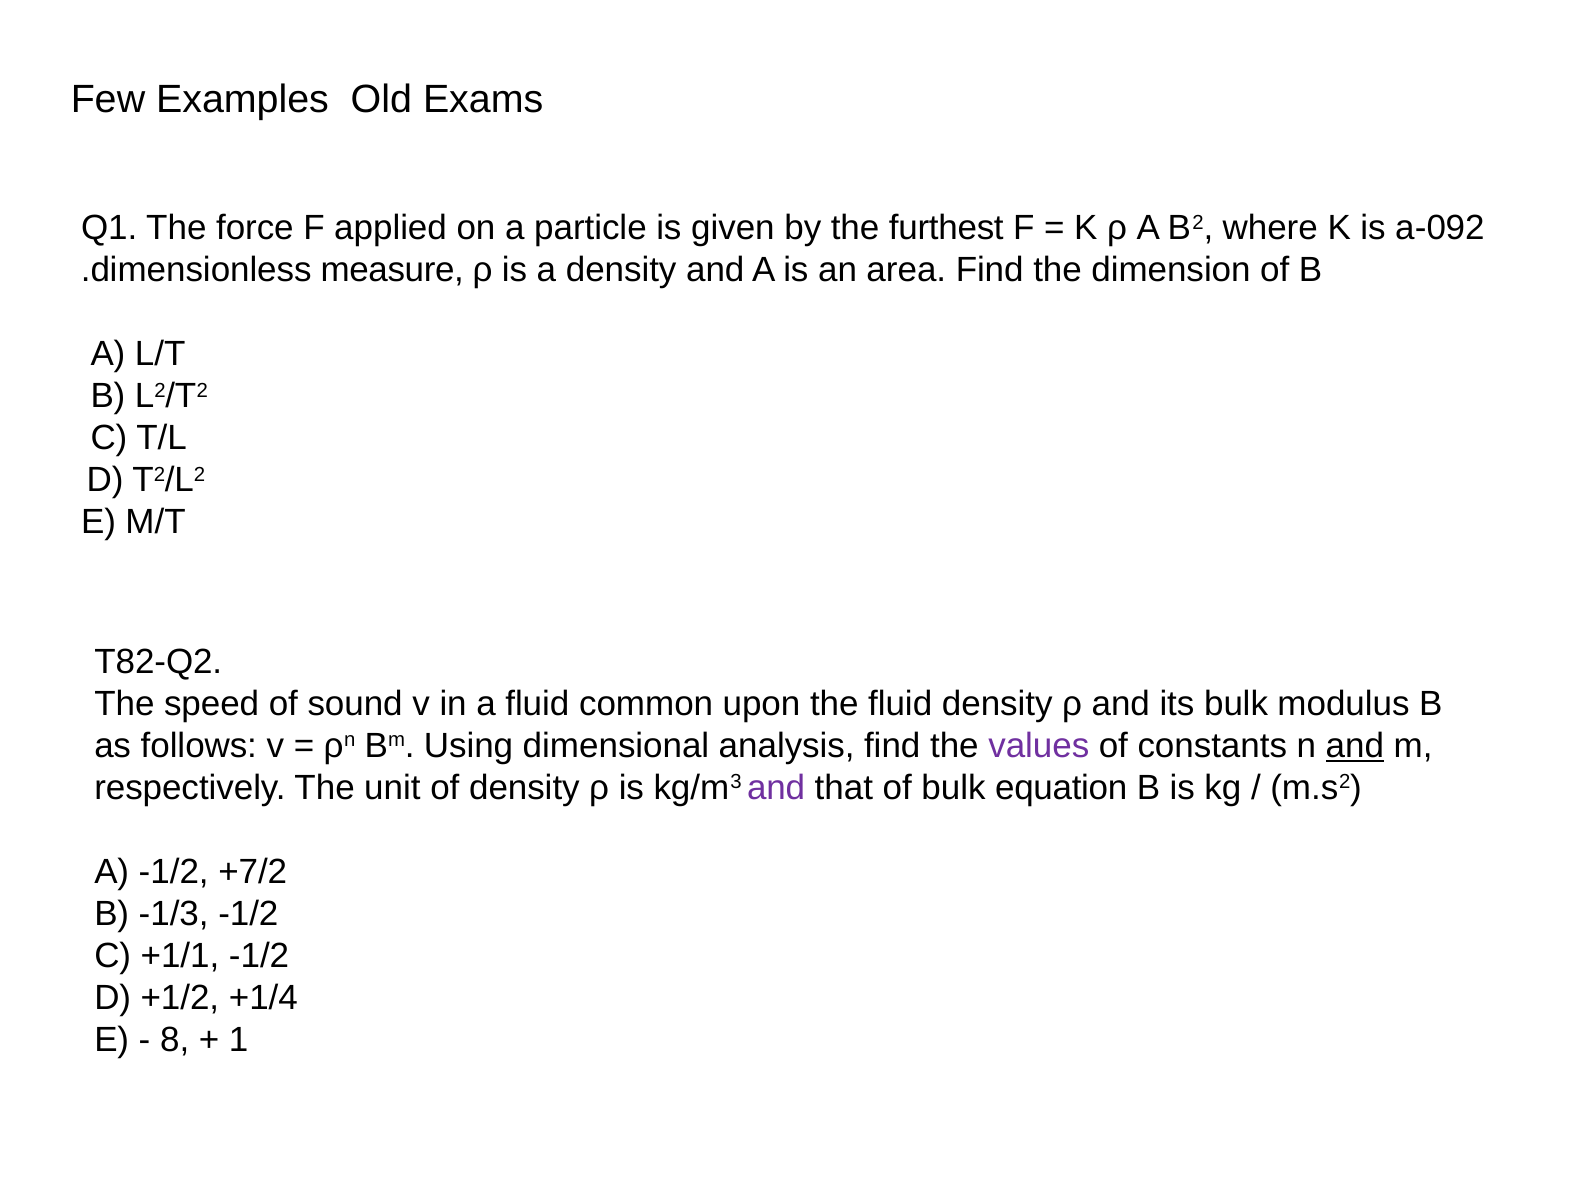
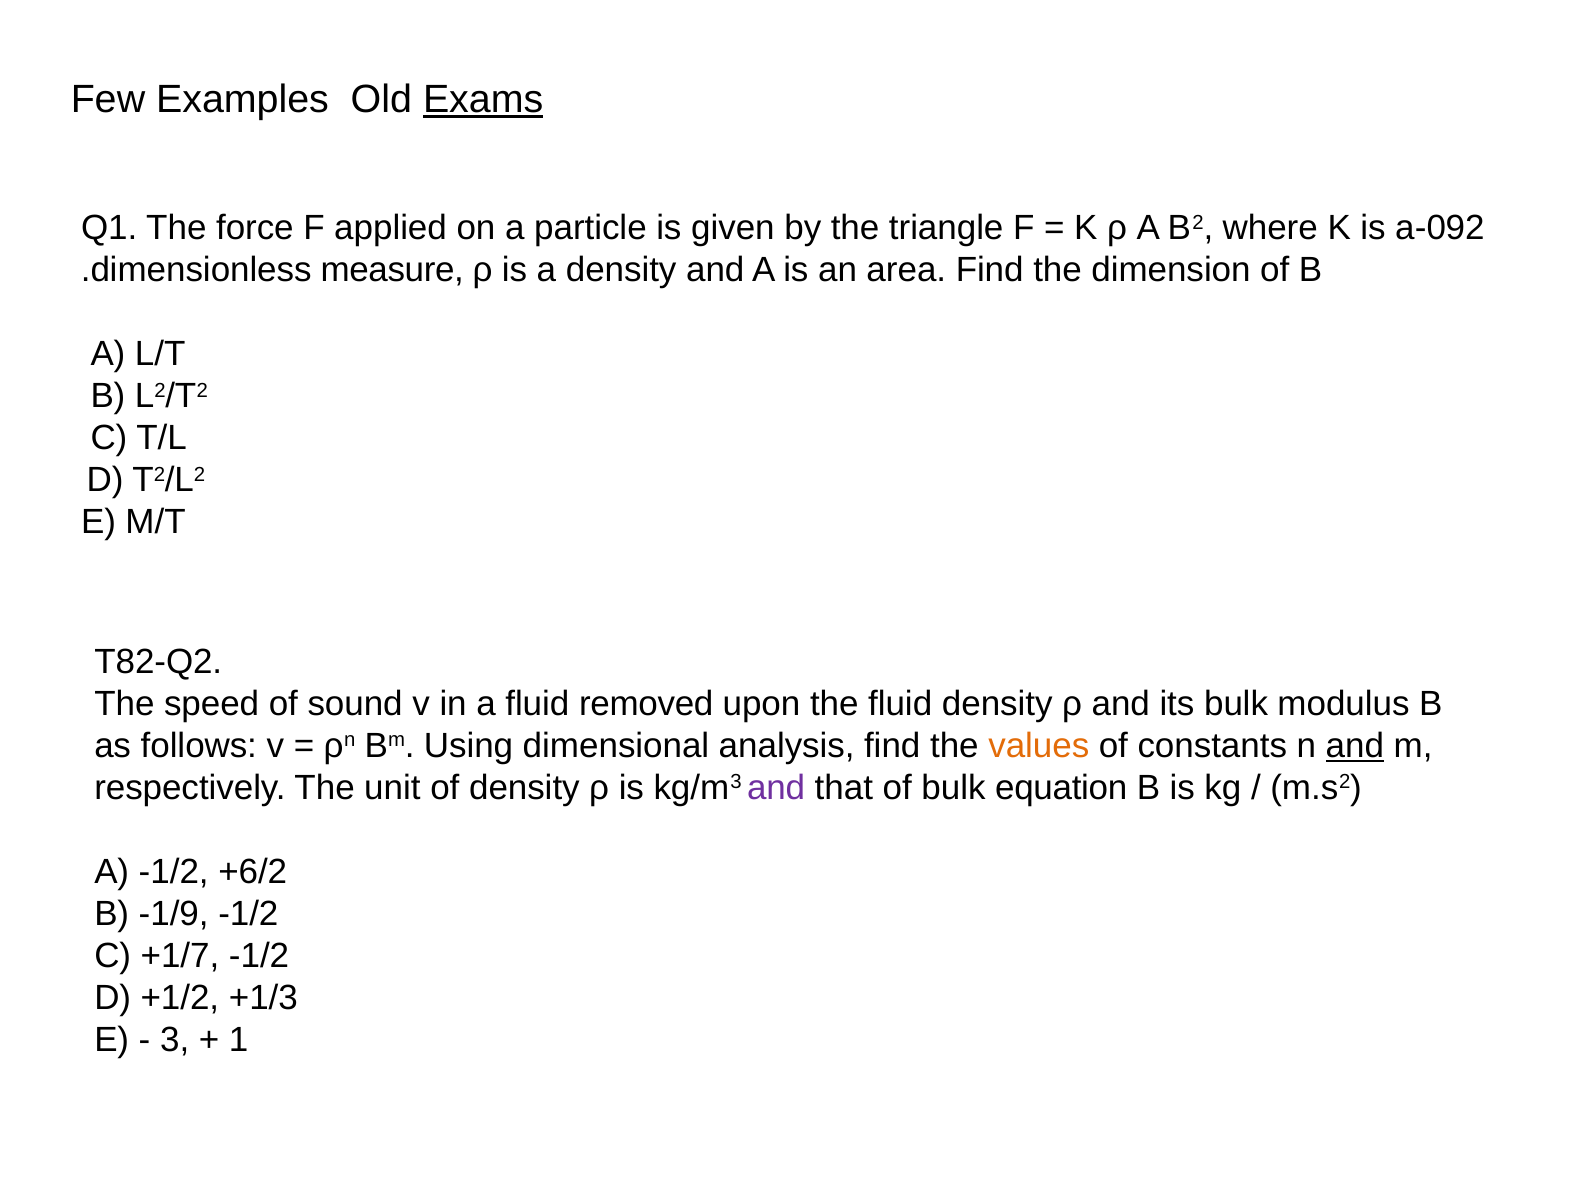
Exams underline: none -> present (483, 100)
furthest: furthest -> triangle (946, 228)
common: common -> removed (646, 704)
values colour: purple -> orange (1039, 746)
+7/2: +7/2 -> +6/2 (253, 872)
-1/3: -1/3 -> -1/9 (174, 914)
+1/1: +1/1 -> +1/7 (180, 956)
+1/4: +1/4 -> +1/3 (263, 998)
8: 8 -> 3 (175, 1040)
